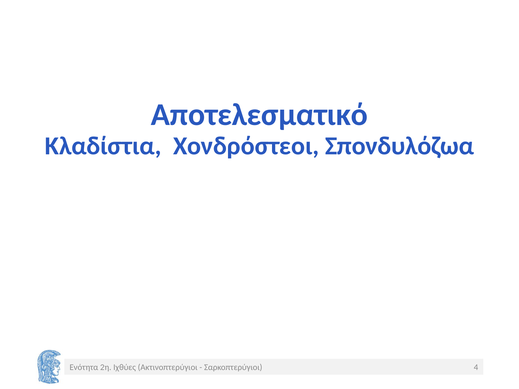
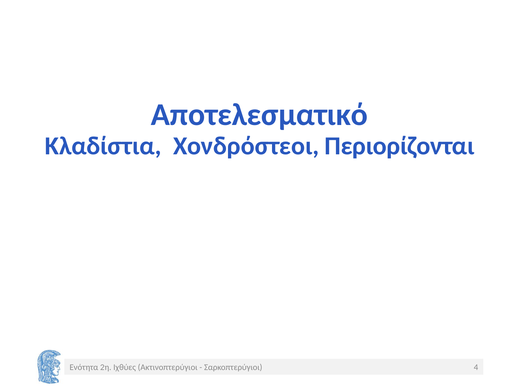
Σπονδυλόζωα: Σπονδυλόζωα -> Περιορίζονται (400, 146)
